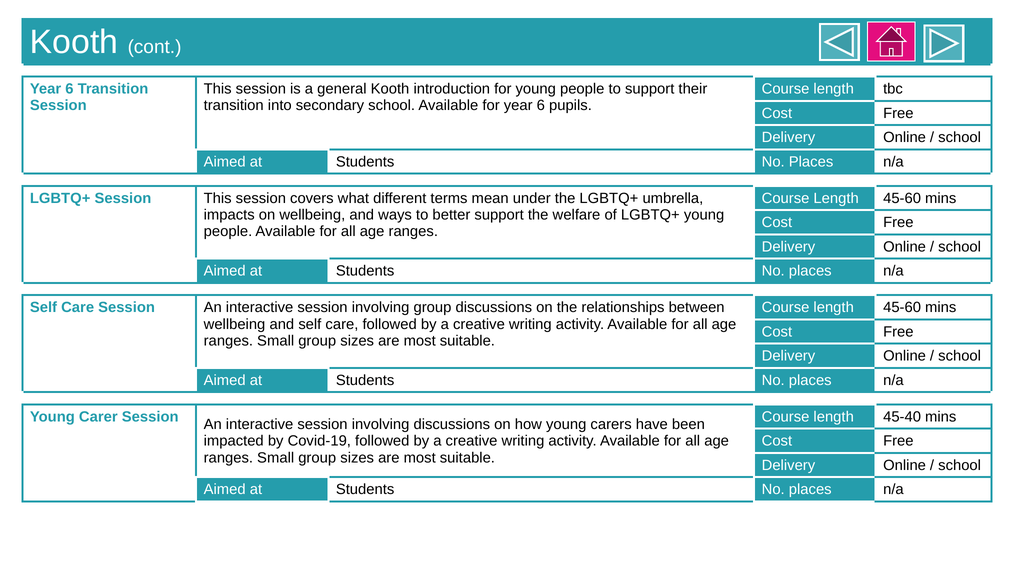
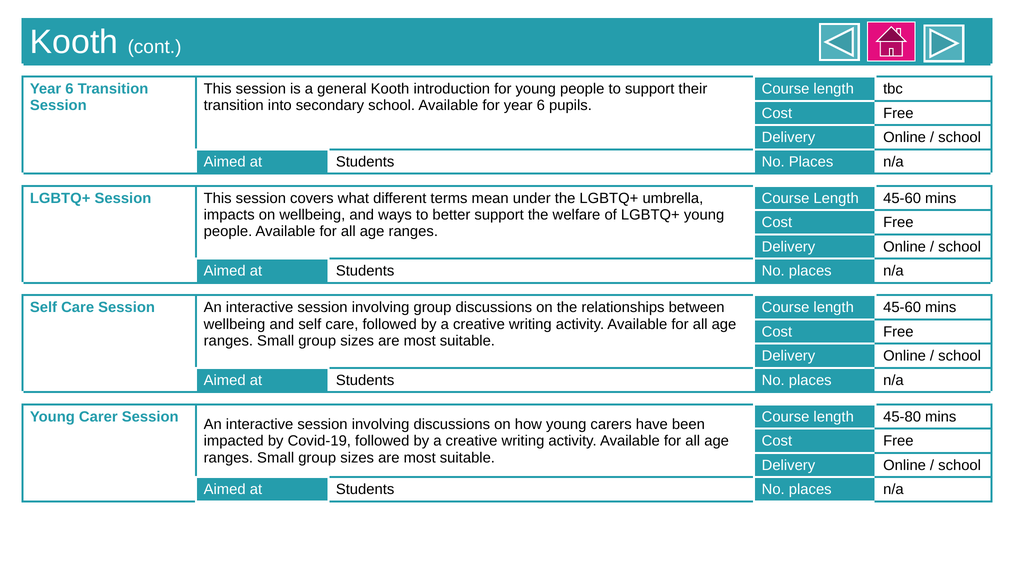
45-40: 45-40 -> 45-80 (902, 417)
